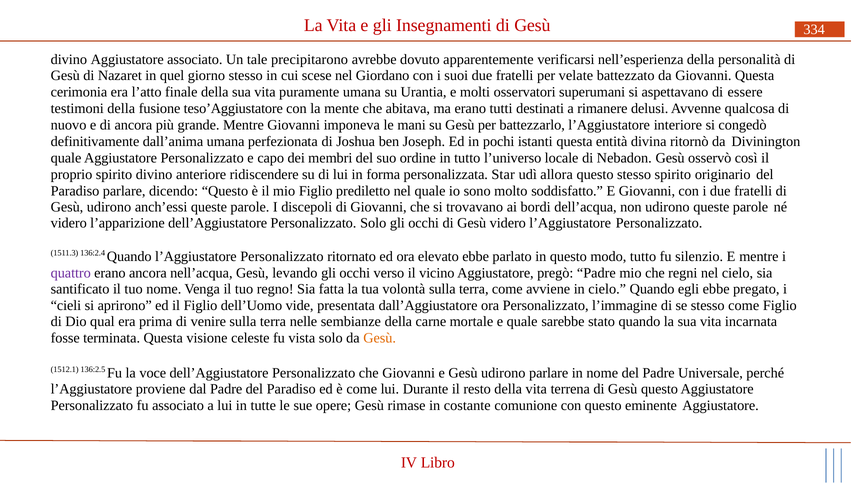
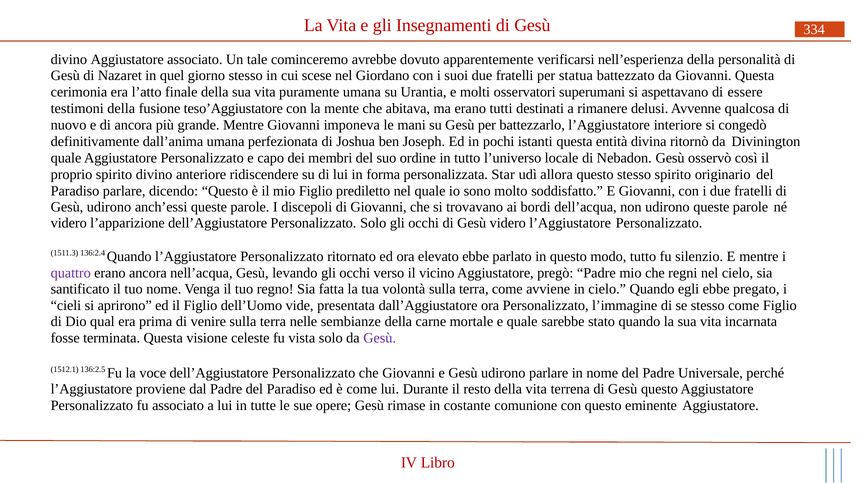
precipitarono: precipitarono -> cominceremo (310, 59)
velate: velate -> statua (576, 76)
Gesù colour: orange -> purple (380, 338)
